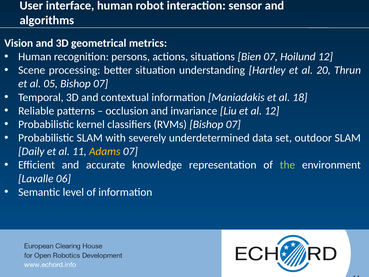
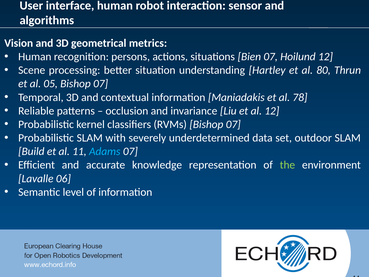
20: 20 -> 80 (324, 70)
18: 18 -> 78 (300, 97)
Daily: Daily -> Build (31, 151)
Adams colour: yellow -> light blue (105, 151)
